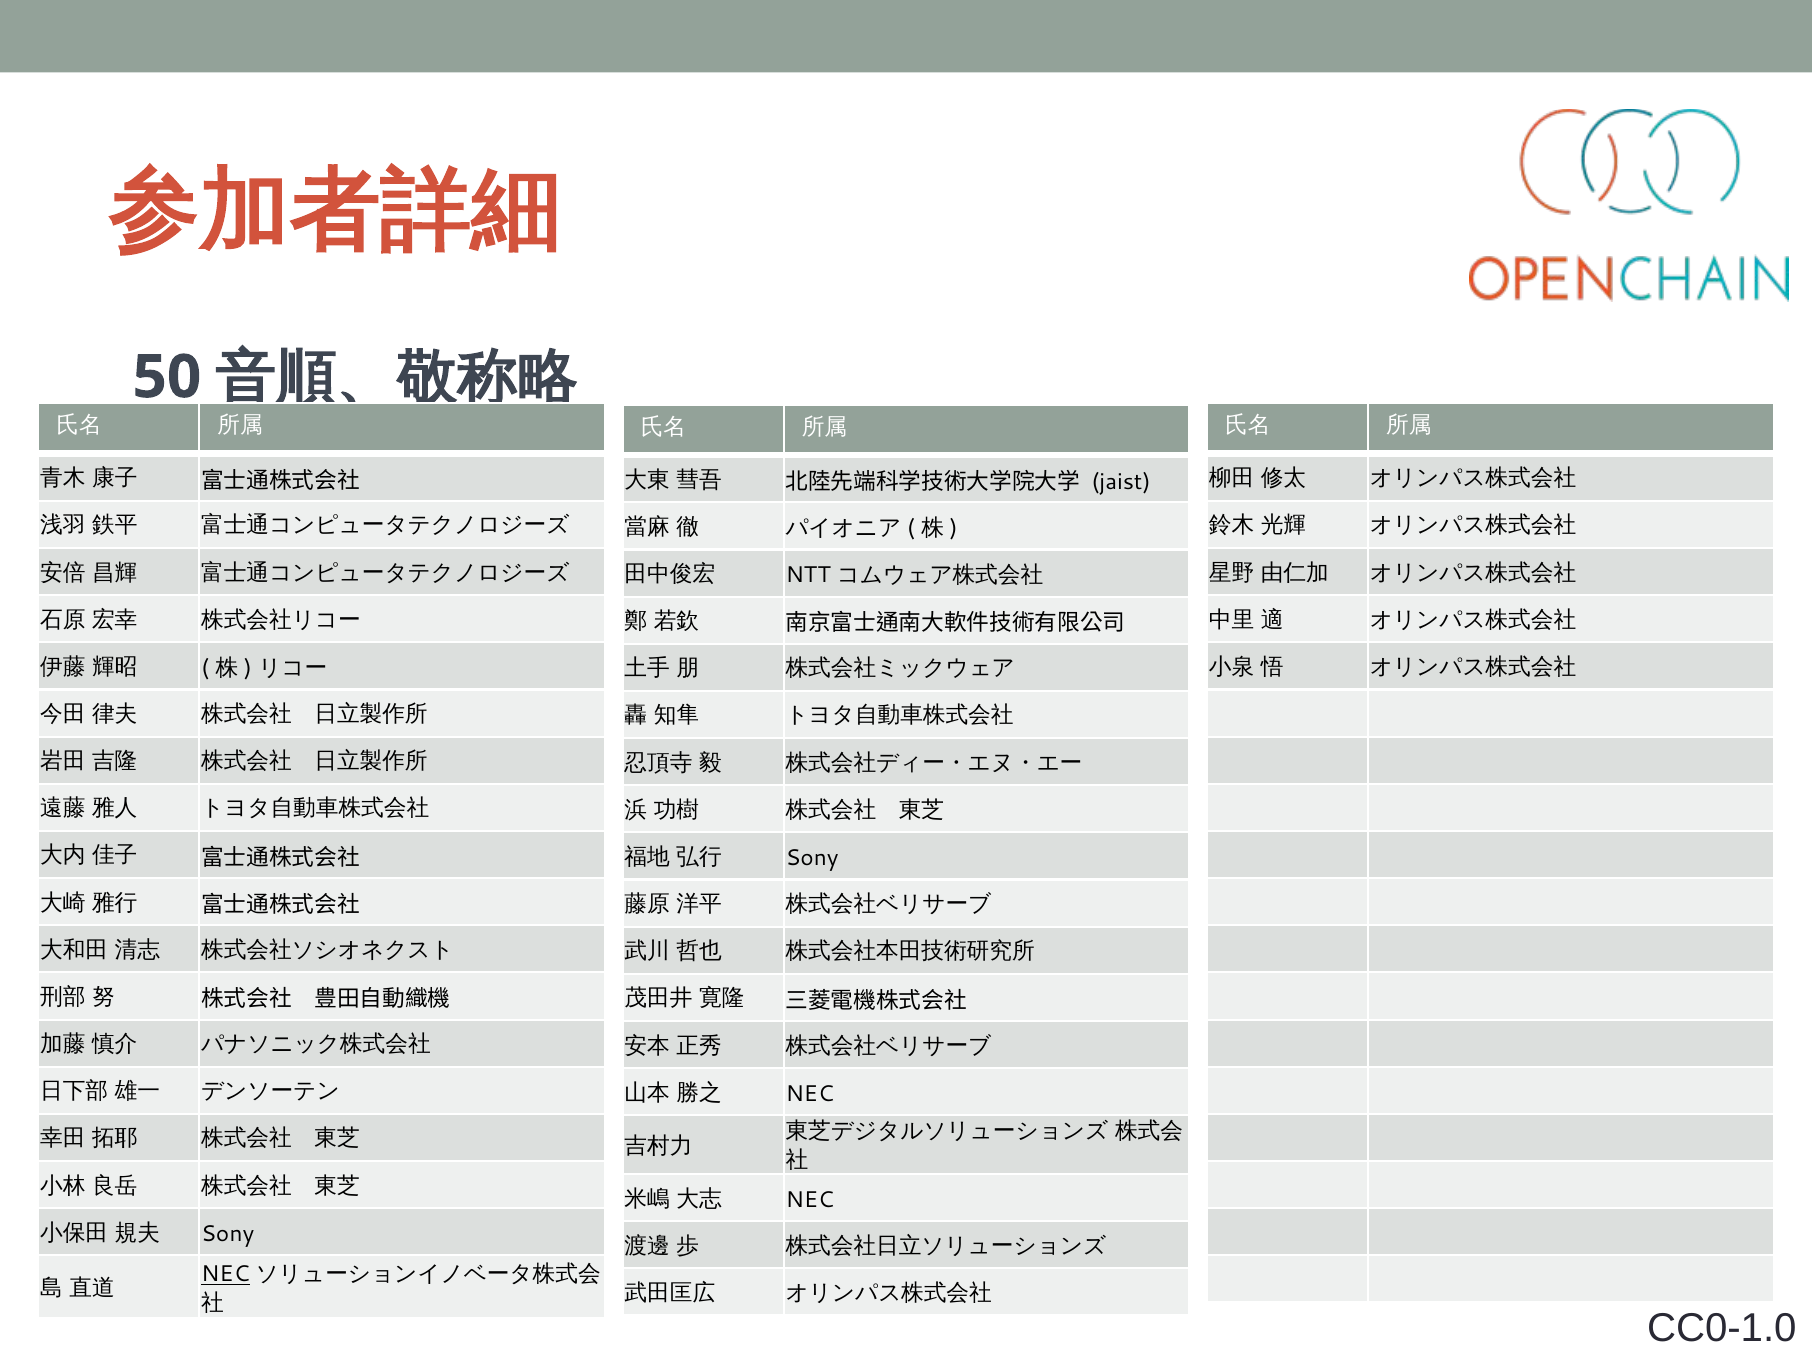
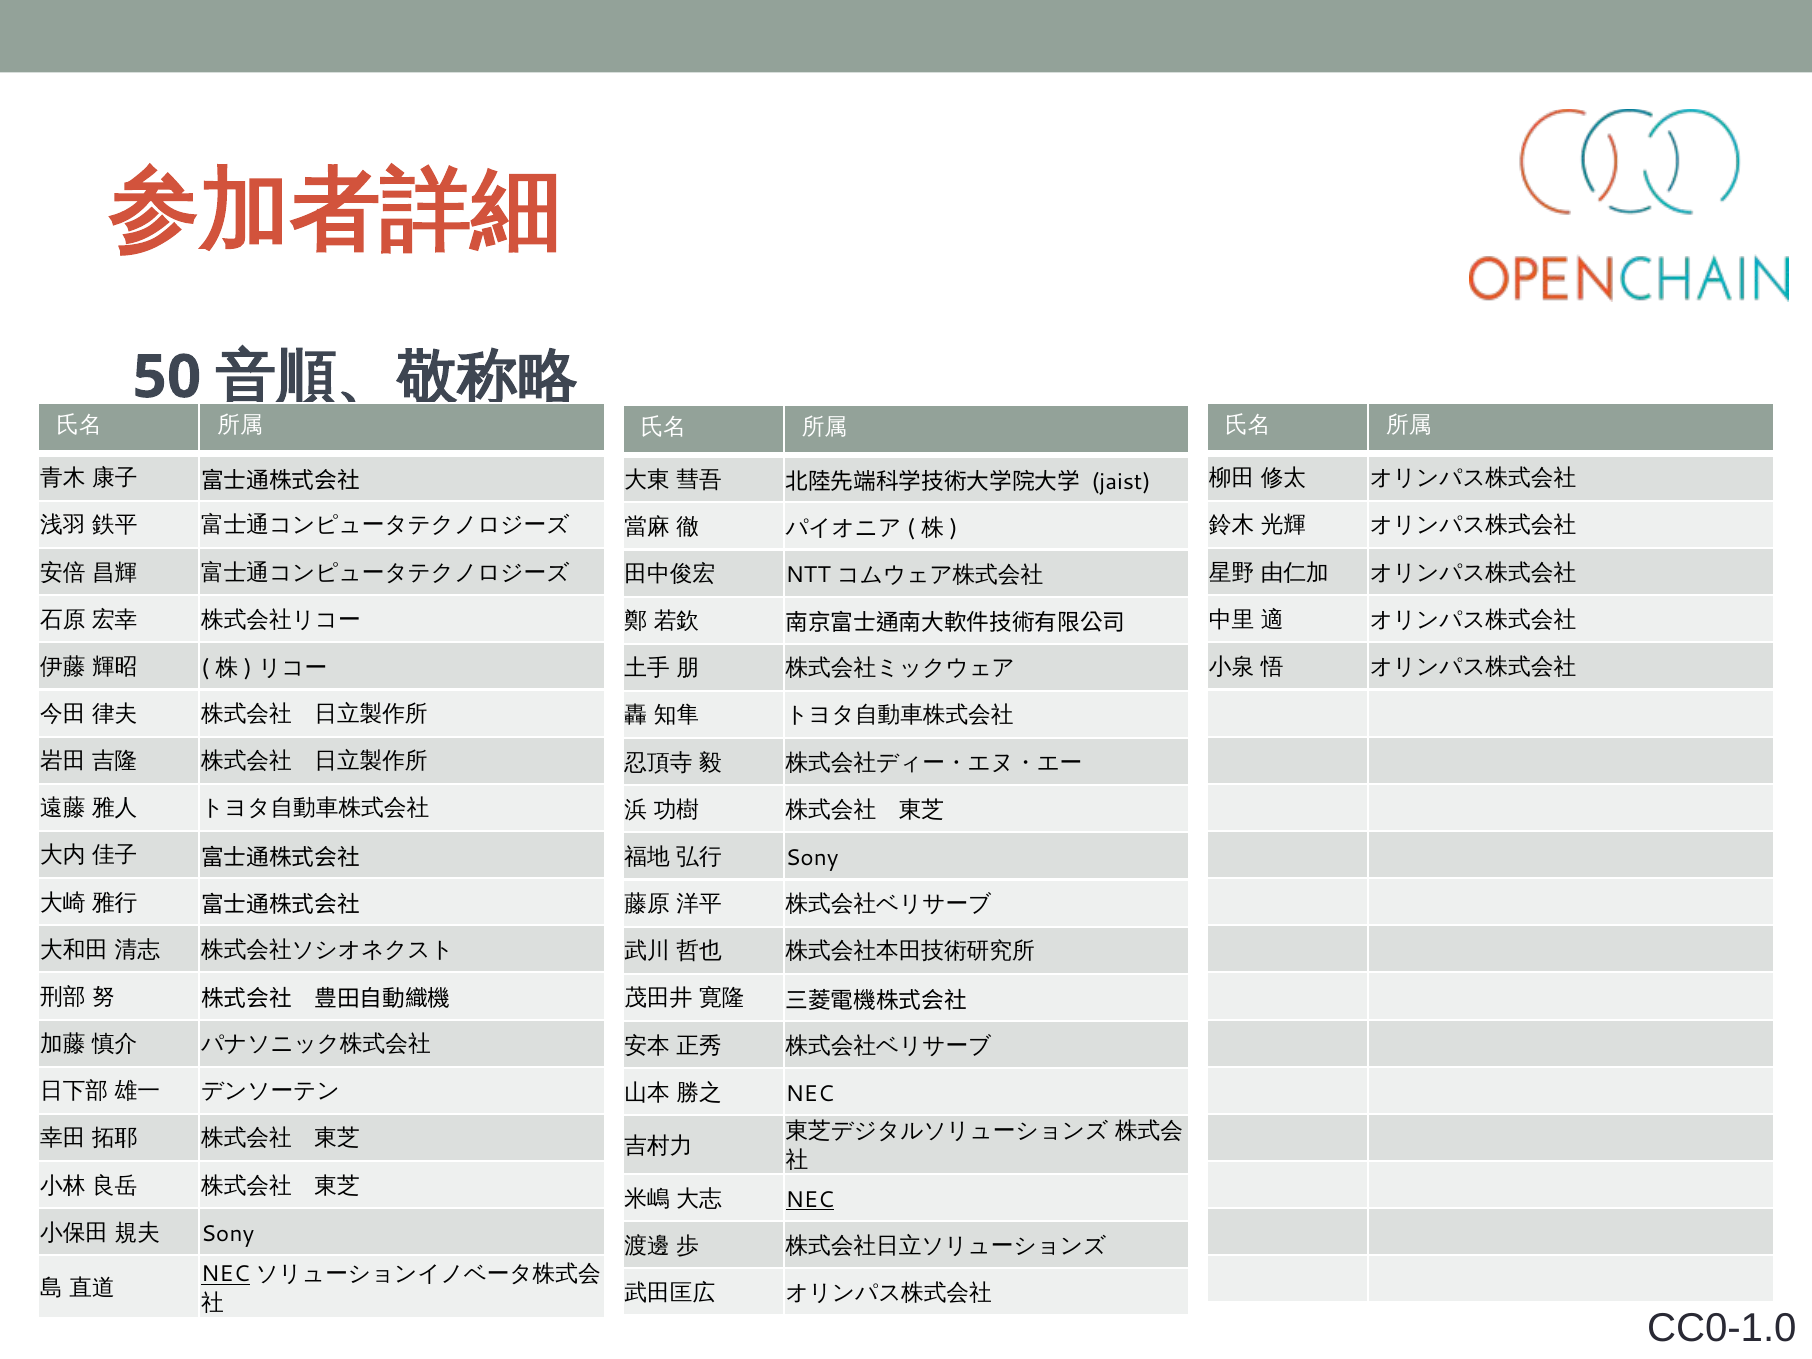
NEC underline: none -> present (810, 1200)
